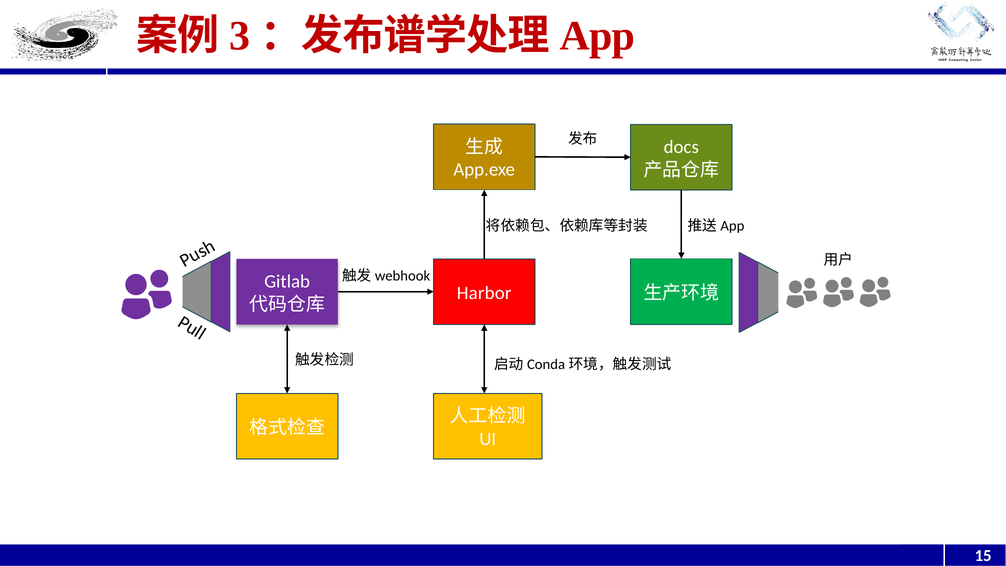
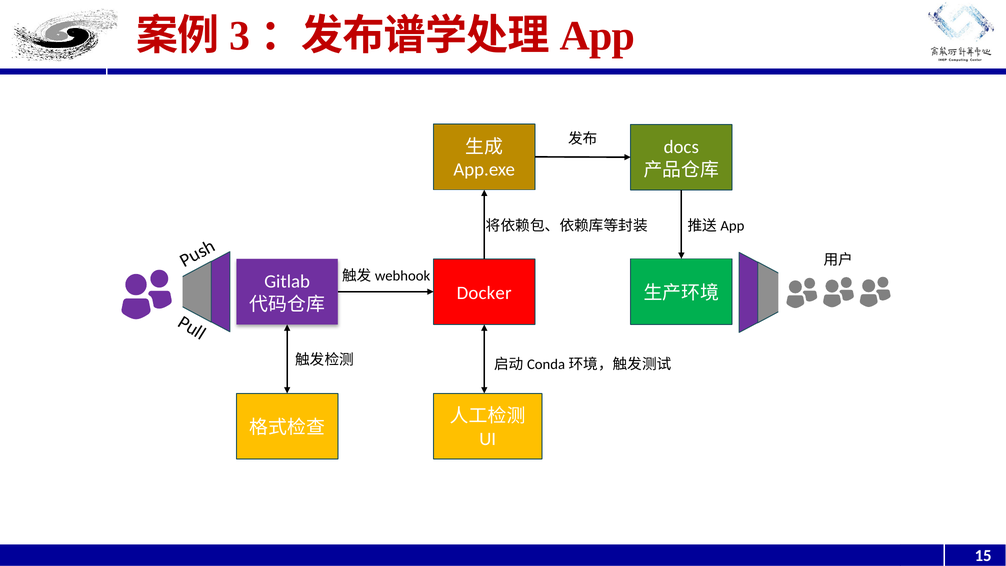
Harbor: Harbor -> Docker (484, 293)
